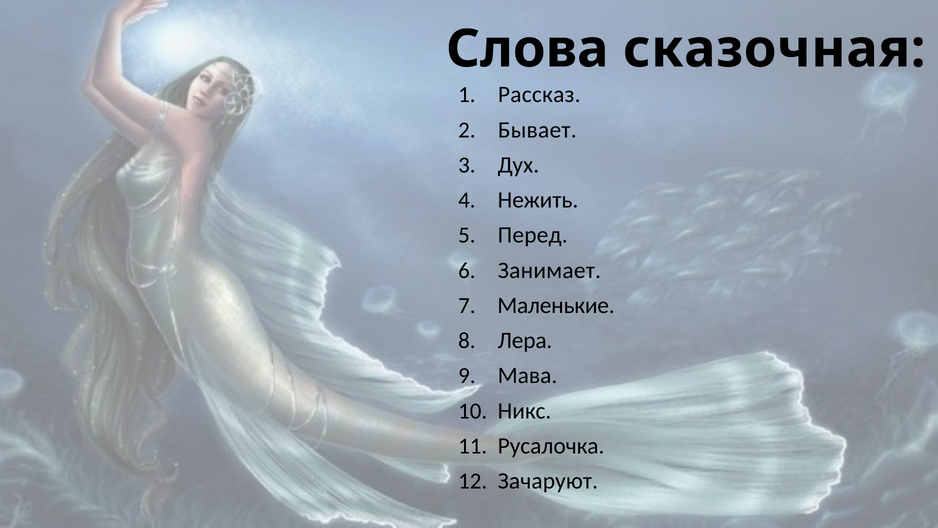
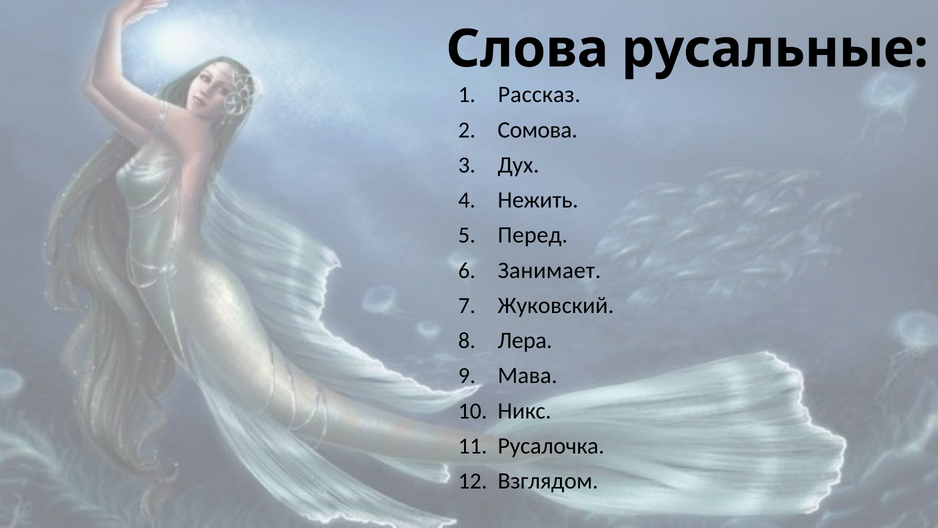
сказочная: сказочная -> русальные (775, 49)
Бывает: Бывает -> Сомова (538, 130)
Маленькие: Маленькие -> Жуковский (556, 305)
Зачаруют: Зачаруют -> Взглядом (548, 481)
